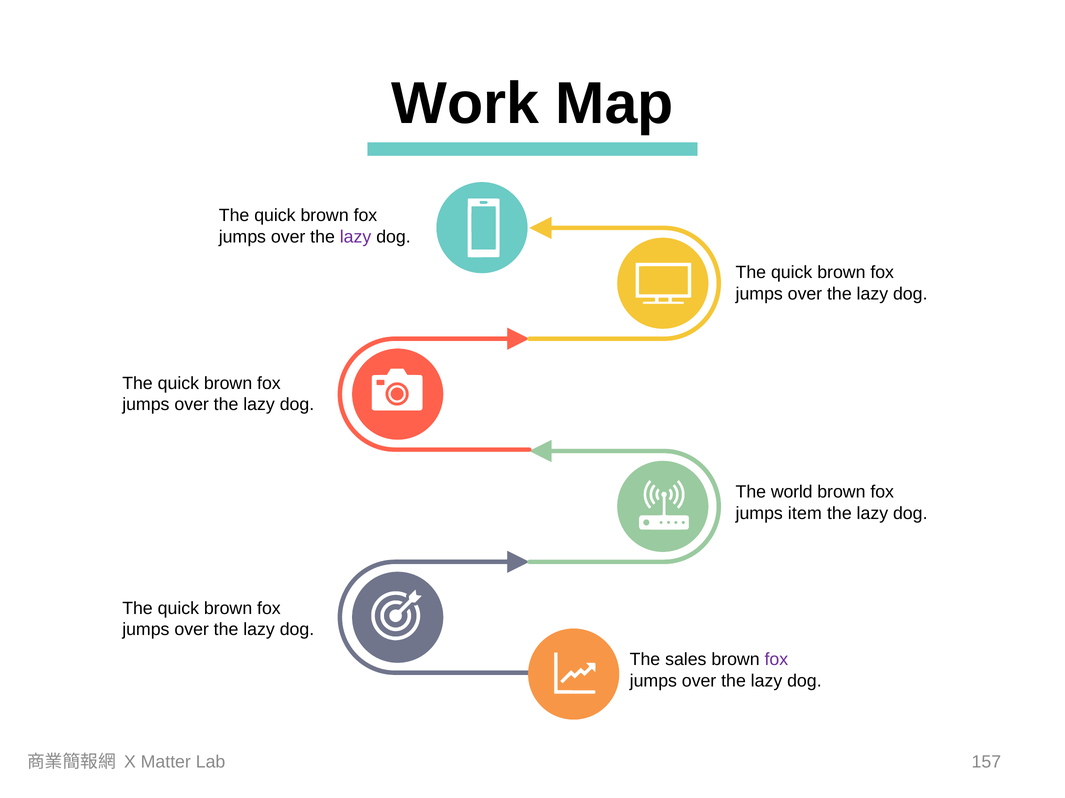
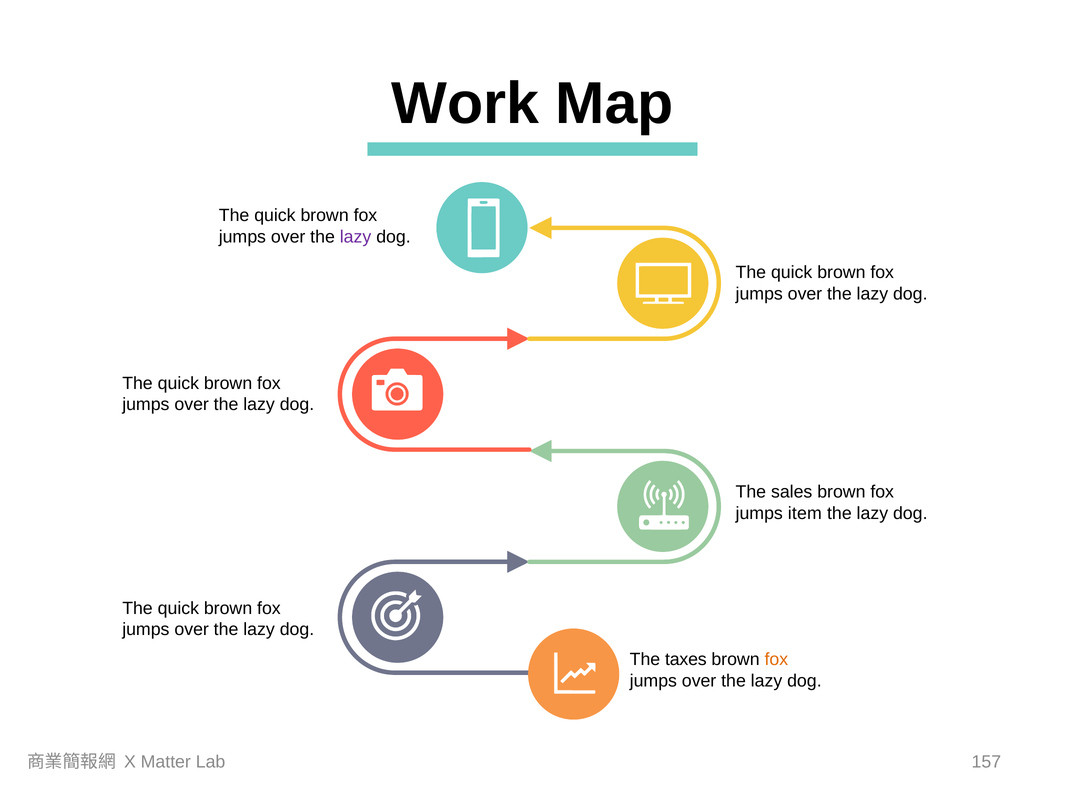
world: world -> sales (792, 492)
sales: sales -> taxes (686, 660)
fox colour: purple -> orange (776, 660)
